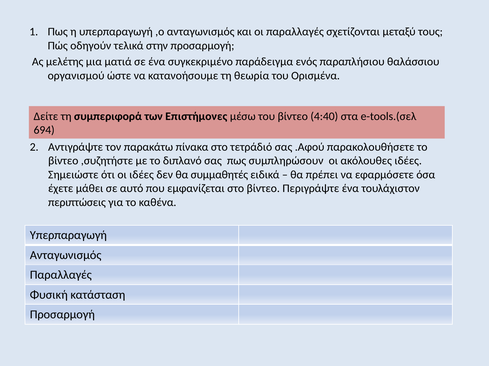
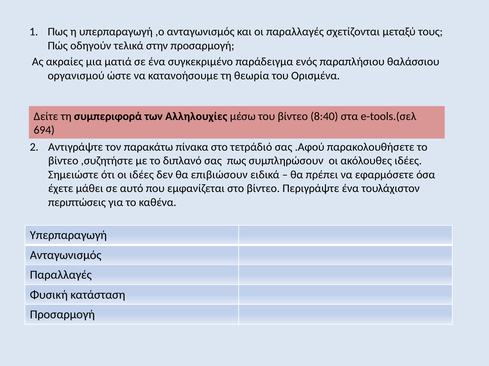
μελέτης: μελέτης -> ακραίες (65, 62)
Επιστήμονες: Επιστήμονες -> Αλληλουχίες (196, 116)
4:40: 4:40 -> 8:40 (324, 116)
συμμαθητές: συμμαθητές -> επιβιώσουν (219, 175)
